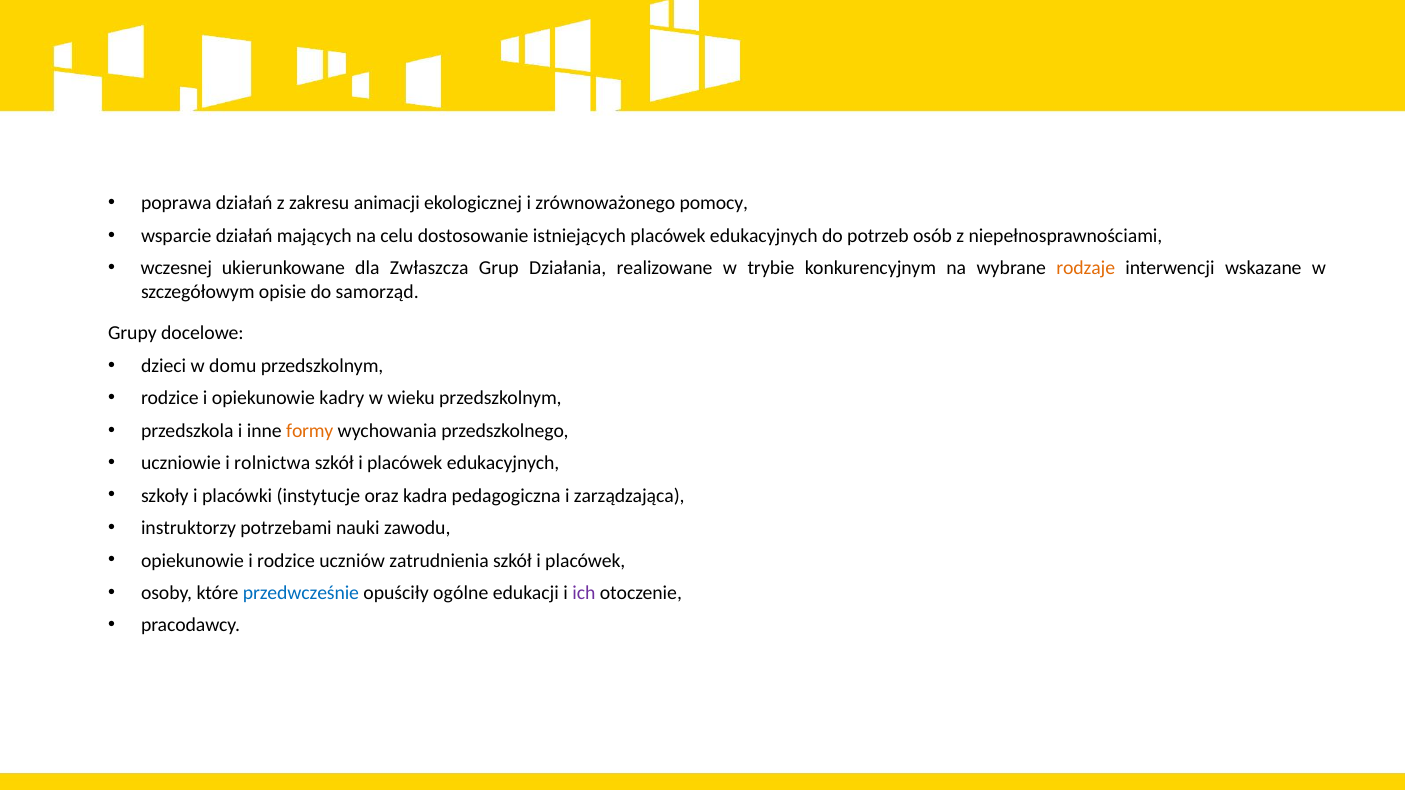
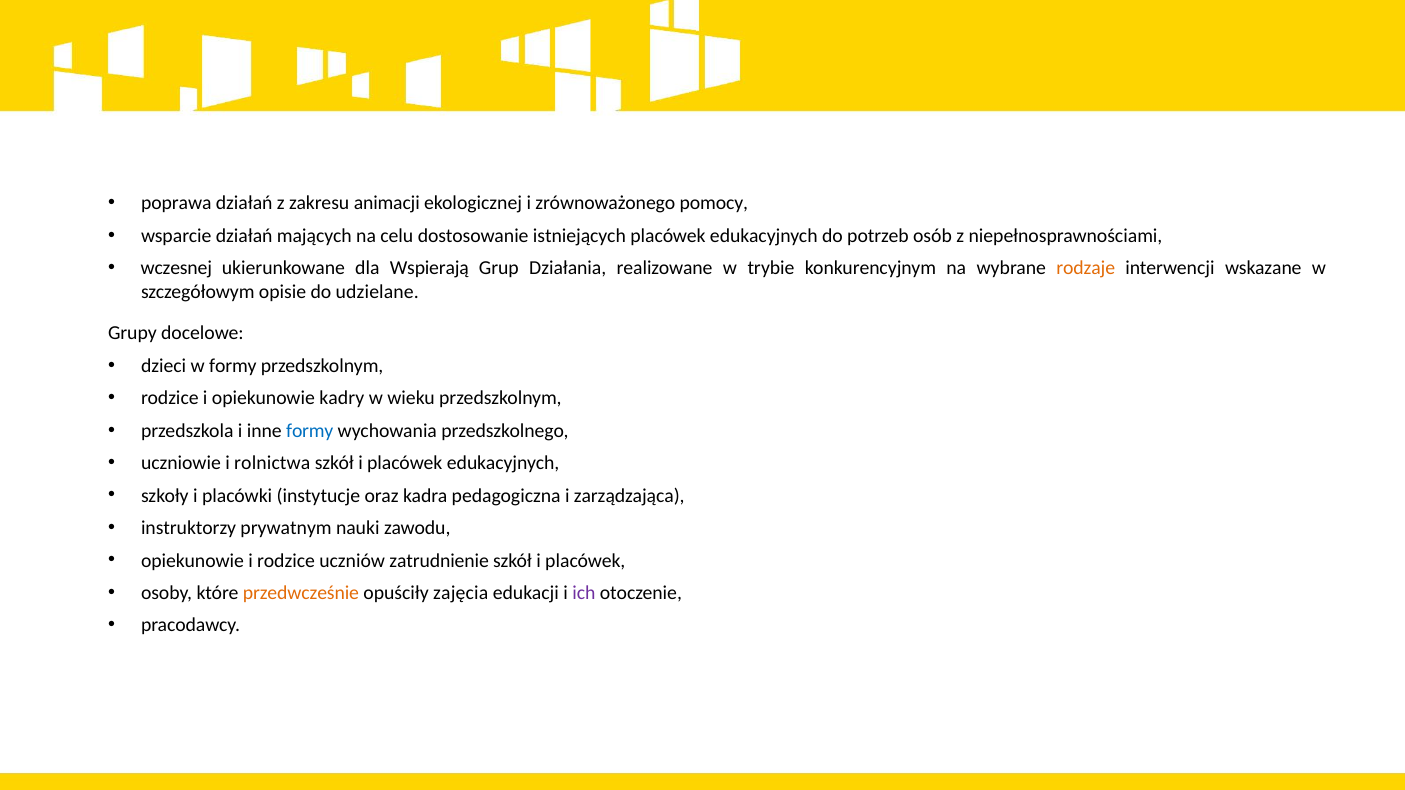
Zwłaszcza: Zwłaszcza -> Wspierają (429, 268)
samorząd: samorząd -> udzielane (377, 292)
w domu: domu -> formy (233, 366)
formy colour: orange -> blue (310, 431)
potrzebami: potrzebami -> prywatnym (286, 528)
zatrudnienia: zatrudnienia -> zatrudnienie (439, 561)
przedwcześnie colour: blue -> orange (301, 593)
ogólne: ogólne -> zajęcia (461, 593)
